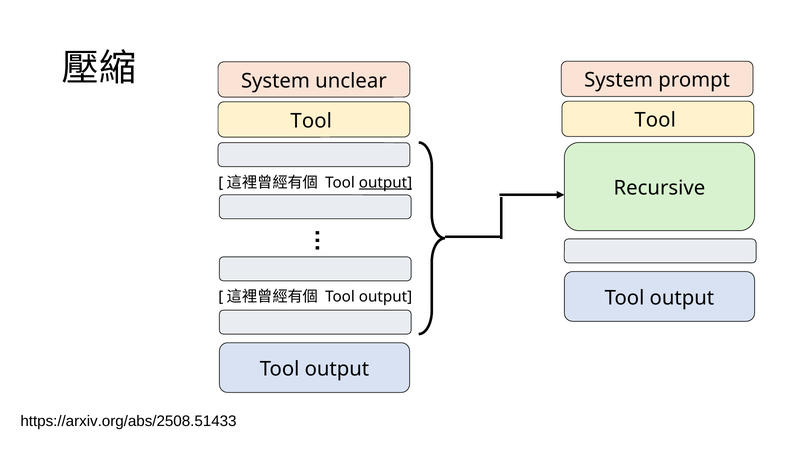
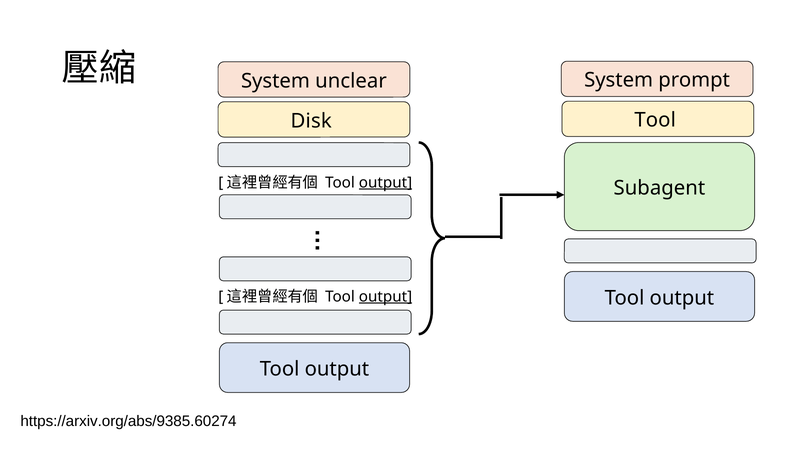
Tool: Tool -> Disk (311, 121)
Recursive: Recursive -> Subagent (659, 188)
output underline: none -> present (386, 296)
https://arxiv.org/abs/2508.51433: https://arxiv.org/abs/2508.51433 -> https://arxiv.org/abs/9385.60274 (128, 421)
